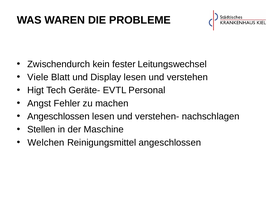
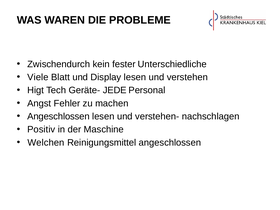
Leitungswechsel: Leitungswechsel -> Unterschiedliche (172, 64)
EVTL: EVTL -> JEDE (115, 90)
Stellen: Stellen -> Positiv (41, 129)
